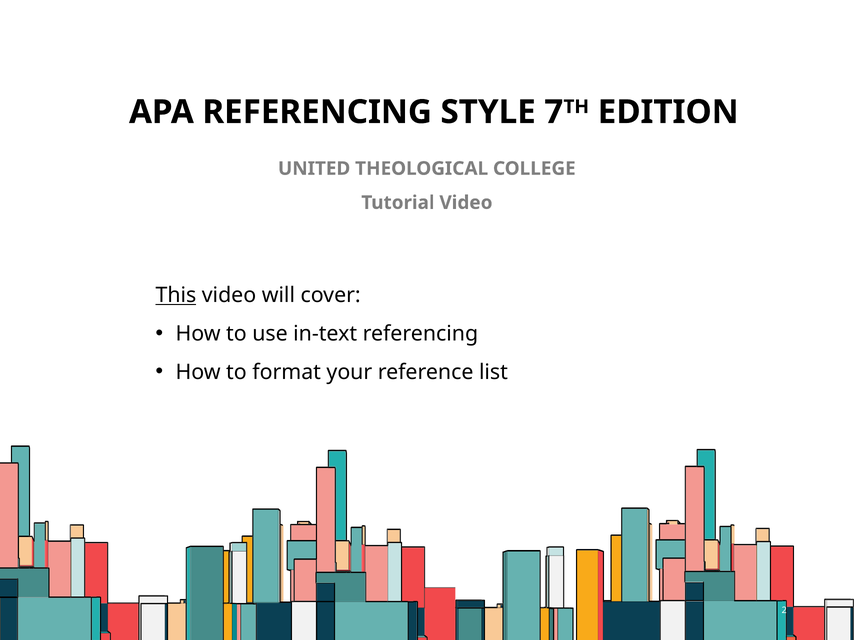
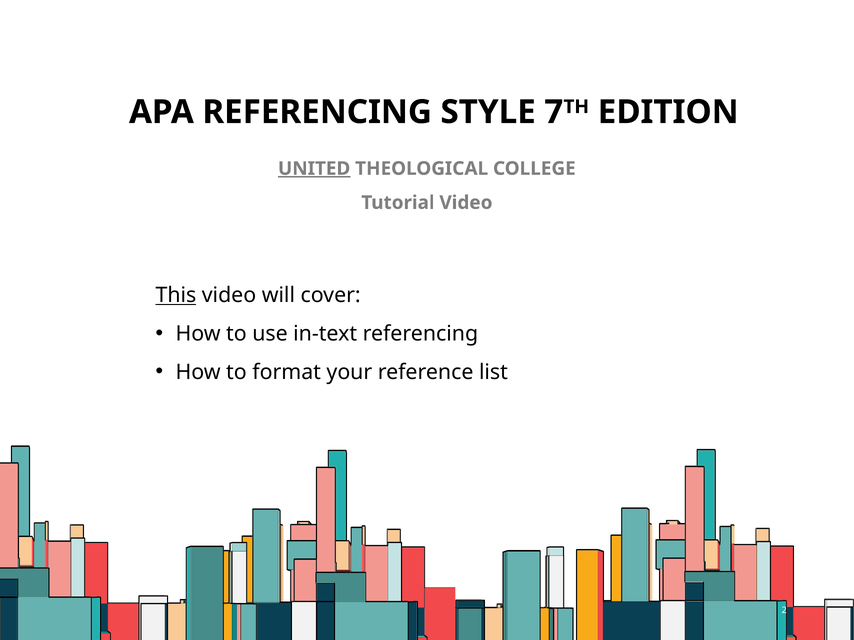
UNITED underline: none -> present (314, 169)
